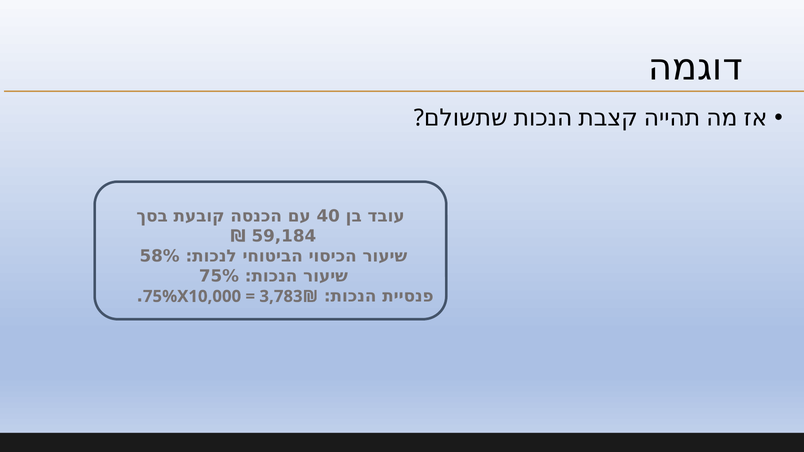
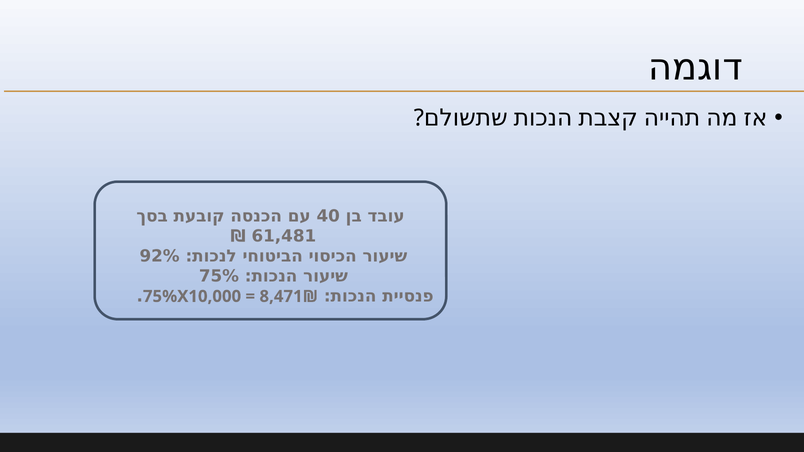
59,184: 59,184 -> 61,481 (284, 236)
58%: 58% -> 92% (160, 256)
3,783₪: 3,783₪ -> 8,471₪ (289, 297)
